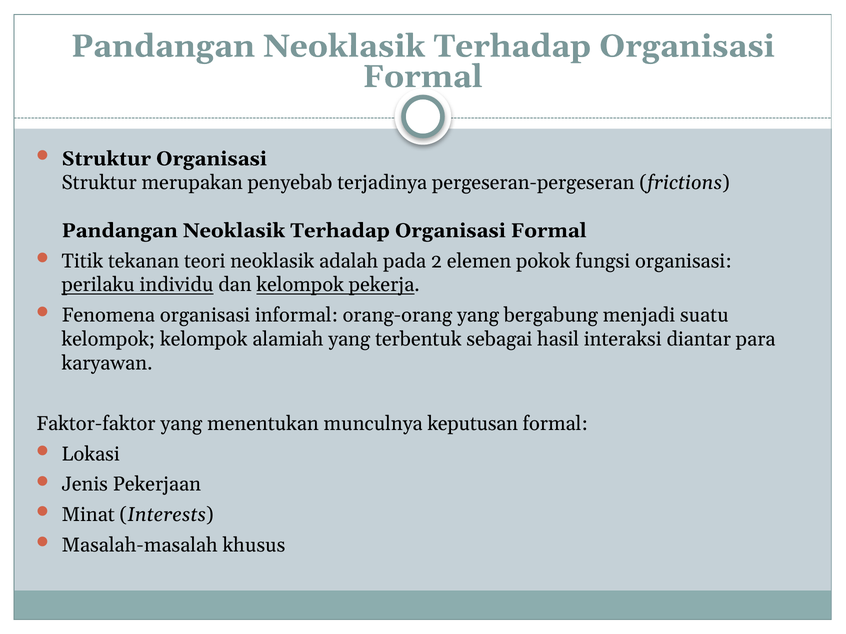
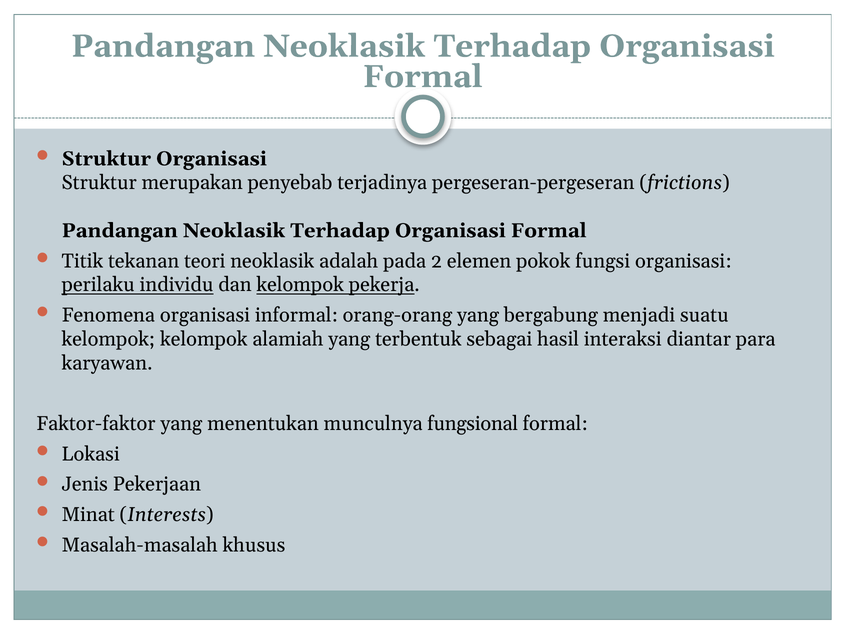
keputusan: keputusan -> fungsional (473, 424)
